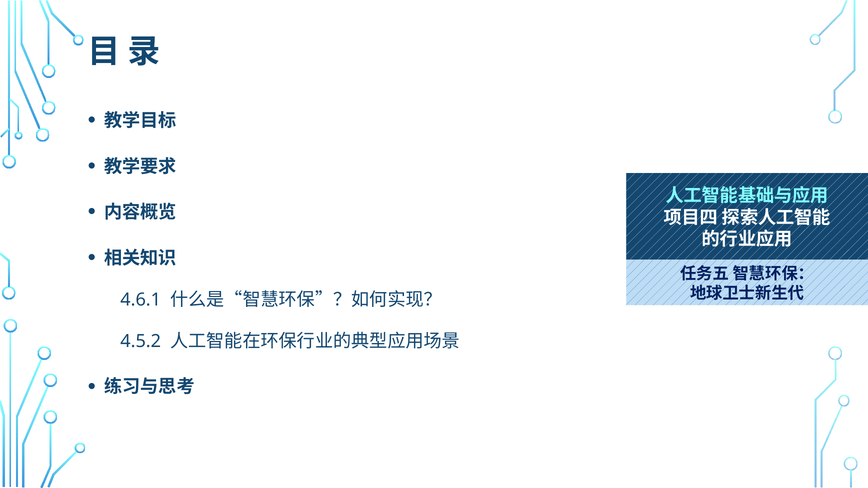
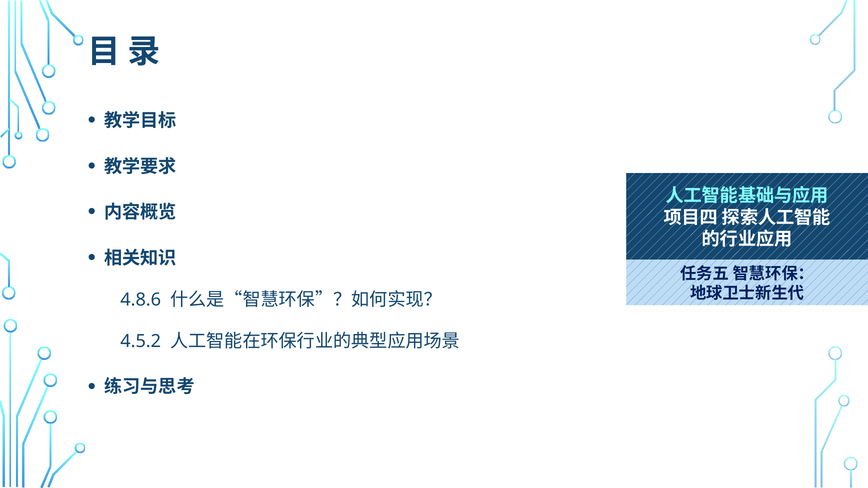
4.6.1: 4.6.1 -> 4.8.6 (141, 300)
